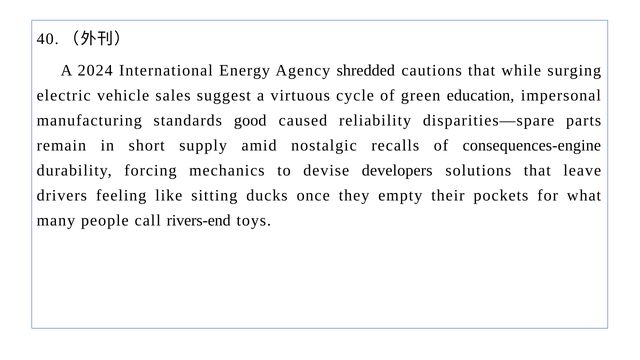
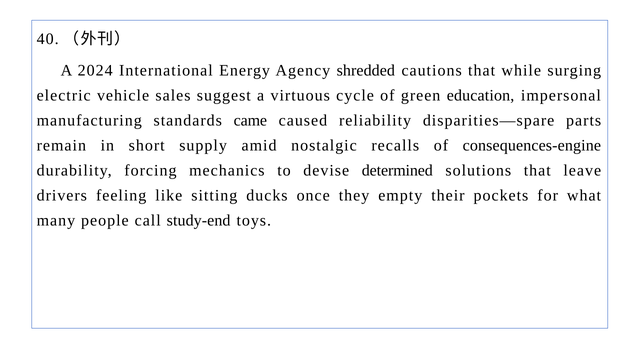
good: good -> came (250, 121)
developers: developers -> determined (397, 170)
rivers-end: rivers-end -> study-end (199, 220)
